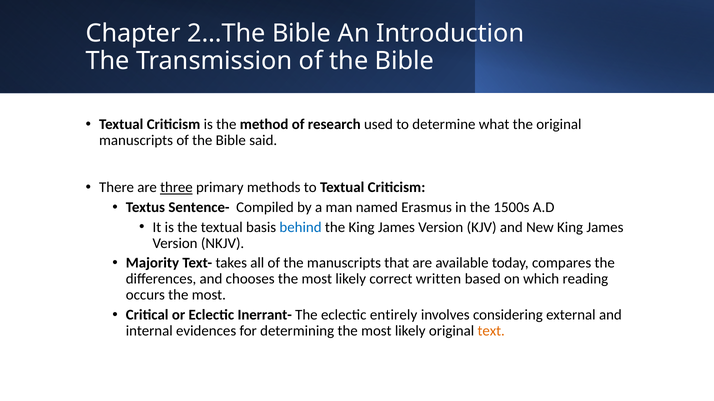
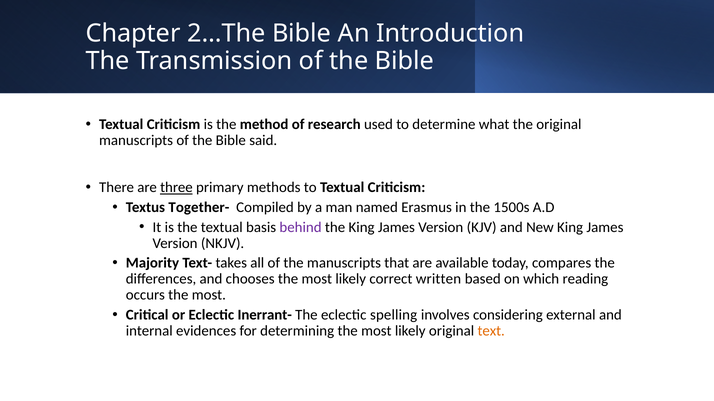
Sentence-: Sentence- -> Together- (199, 208)
behind colour: blue -> purple (301, 227)
entirely: entirely -> spelling (394, 315)
